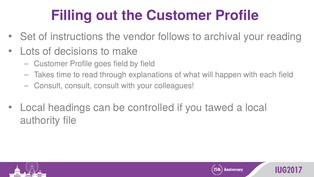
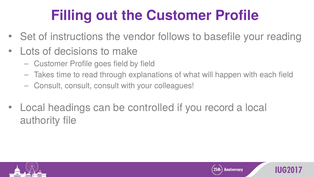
archival: archival -> basefile (223, 37)
tawed: tawed -> record (219, 108)
